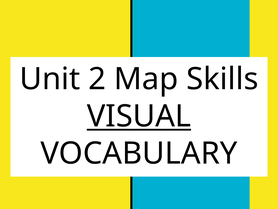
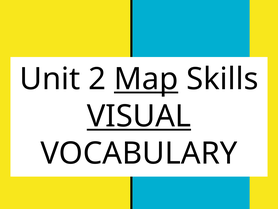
Map underline: none -> present (146, 79)
